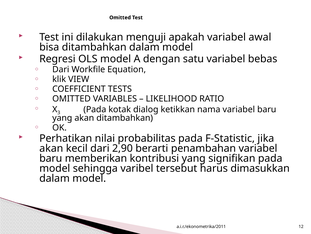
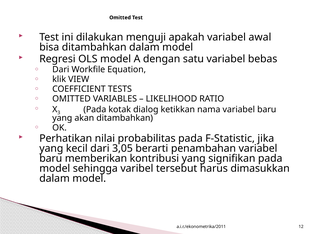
akan: akan -> yang (51, 148)
2,90: 2,90 -> 3,05 (122, 148)
